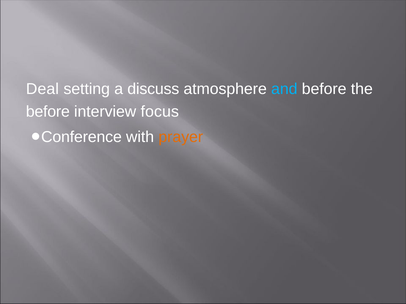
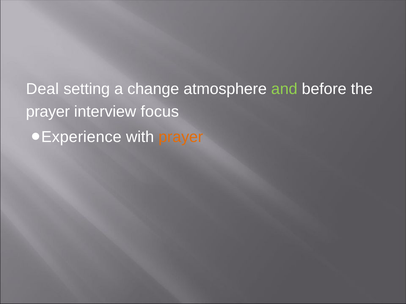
discuss: discuss -> change (153, 89)
and colour: light blue -> light green (284, 89)
before: before -> prayer (48, 112)
Conference: Conference -> Experience (81, 137)
